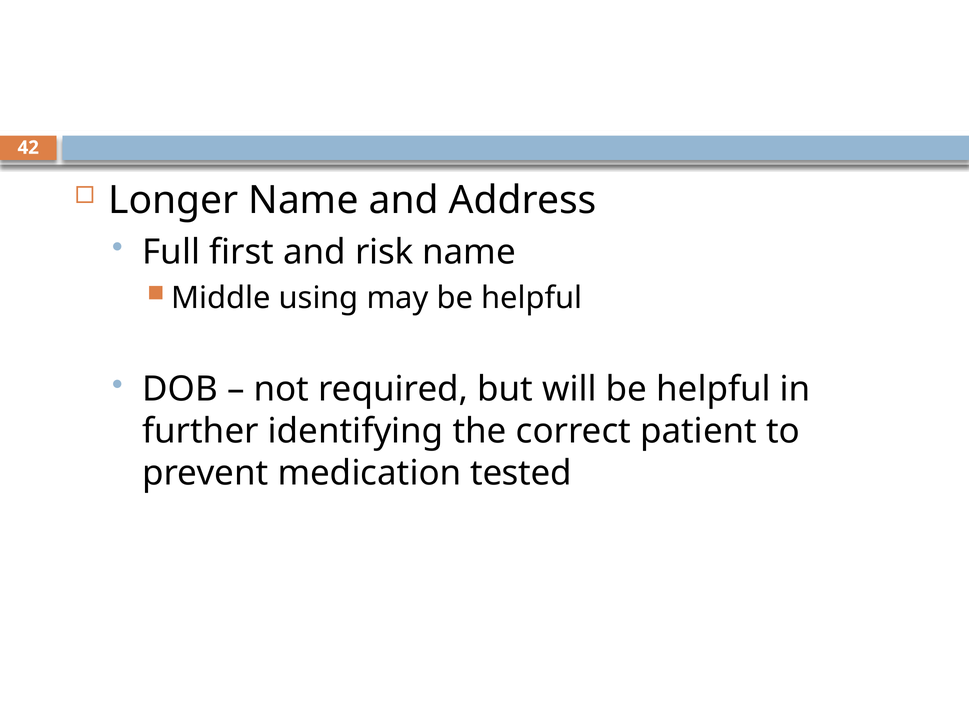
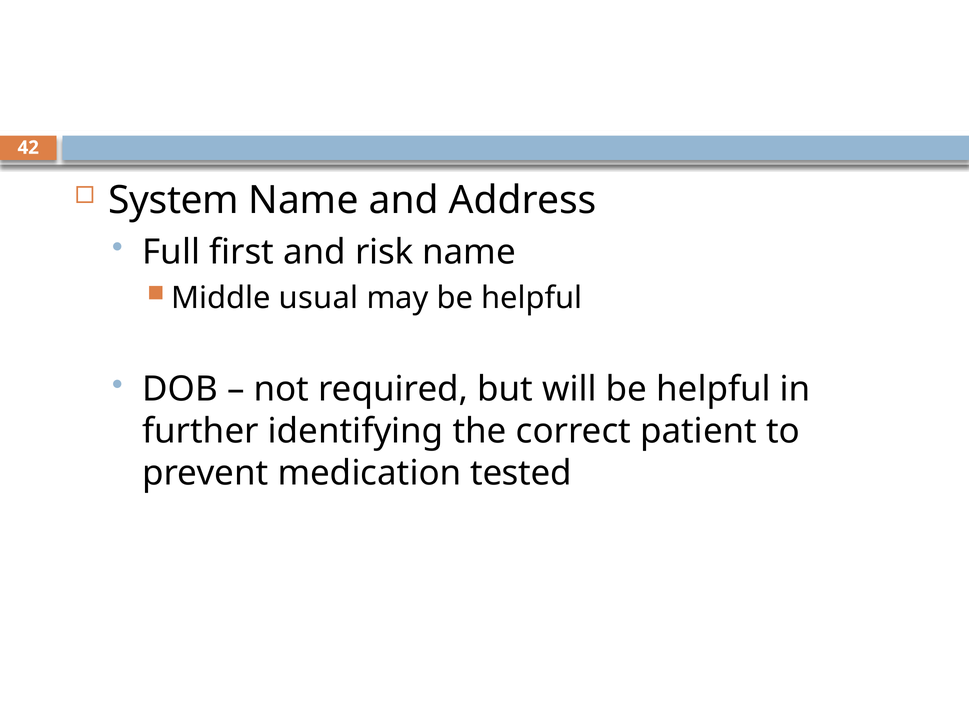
Longer: Longer -> System (174, 200)
using: using -> usual (319, 298)
